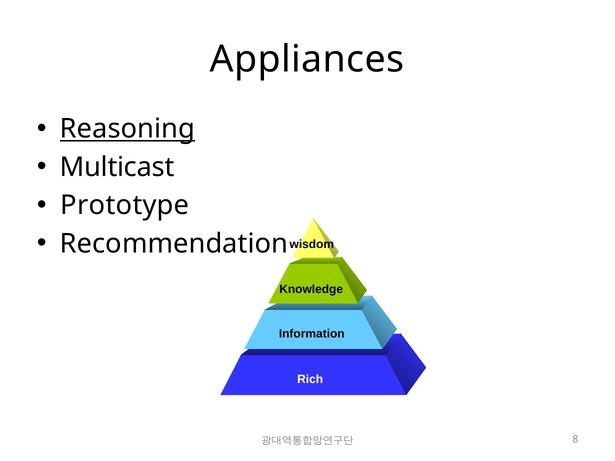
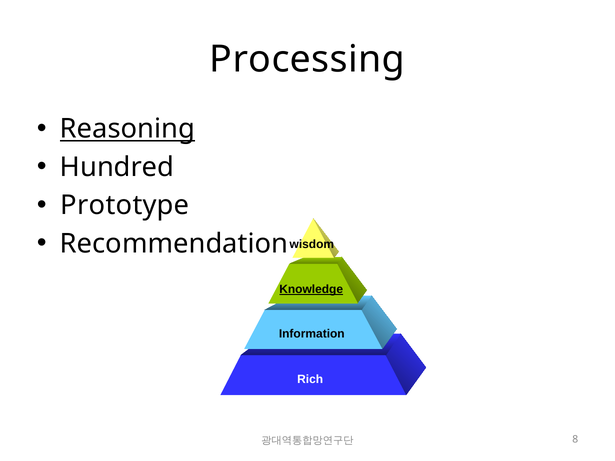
Appliances: Appliances -> Processing (307, 60)
Multicast: Multicast -> Hundred (117, 167)
Knowledge underline: none -> present (311, 290)
